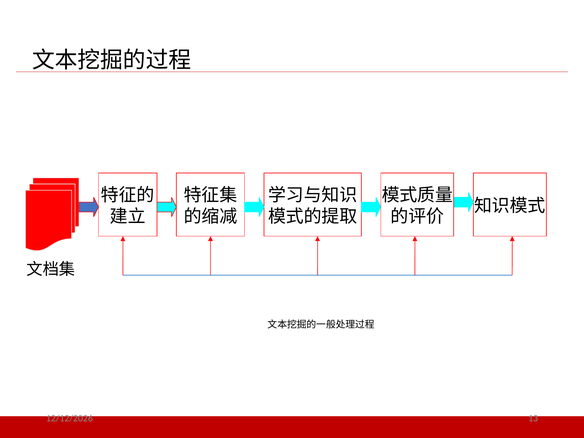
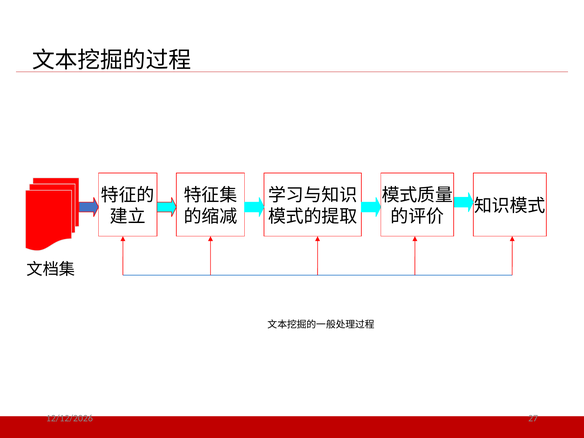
13: 13 -> 27 (533, 418)
